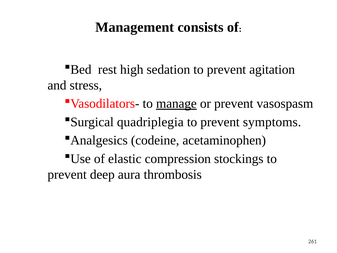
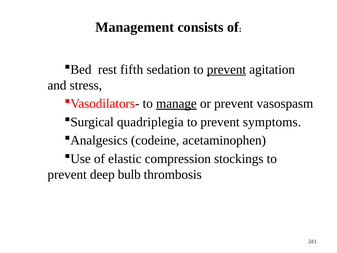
high: high -> fifth (132, 69)
prevent underline: none -> present (226, 69)
aura: aura -> bulb (129, 174)
